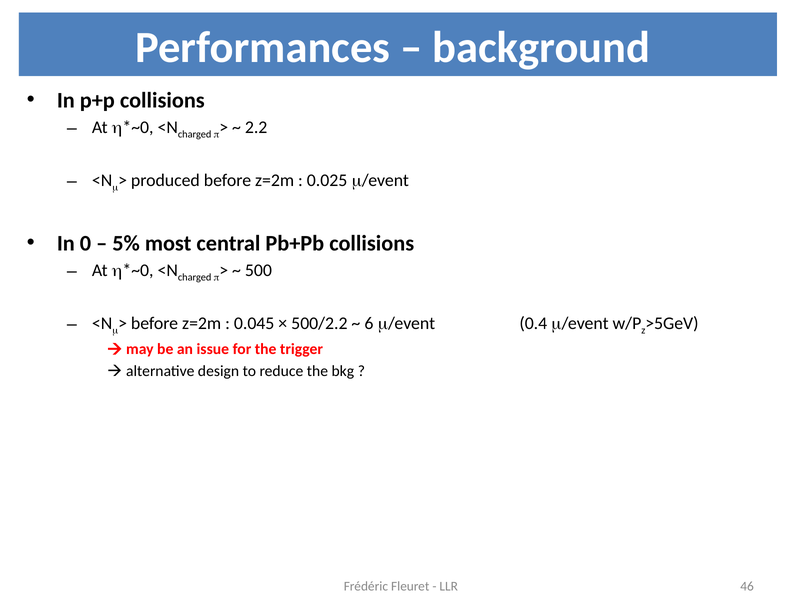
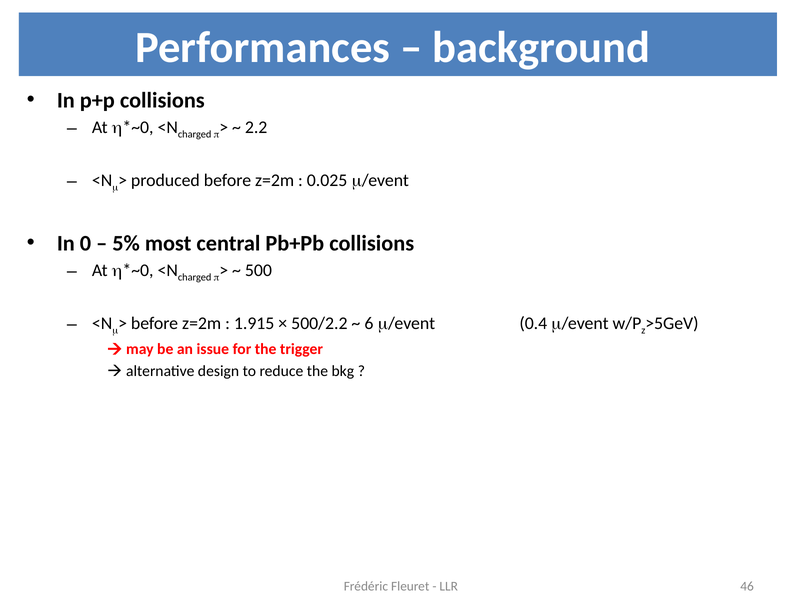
0.045: 0.045 -> 1.915 (254, 324)
